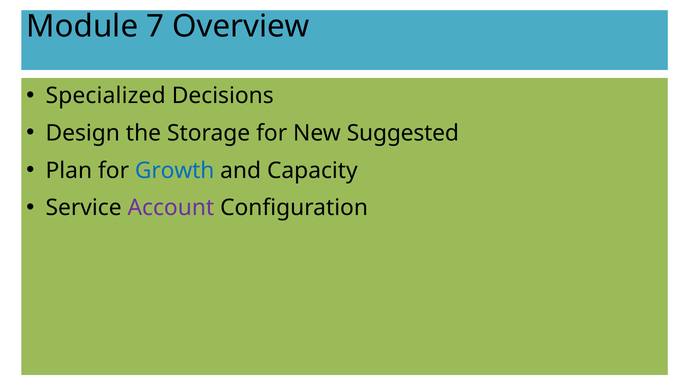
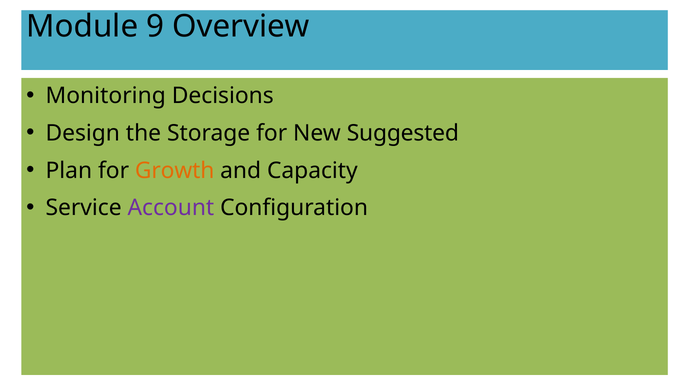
7: 7 -> 9 (155, 27)
Specialized: Specialized -> Monitoring (106, 96)
Growth colour: blue -> orange (175, 170)
